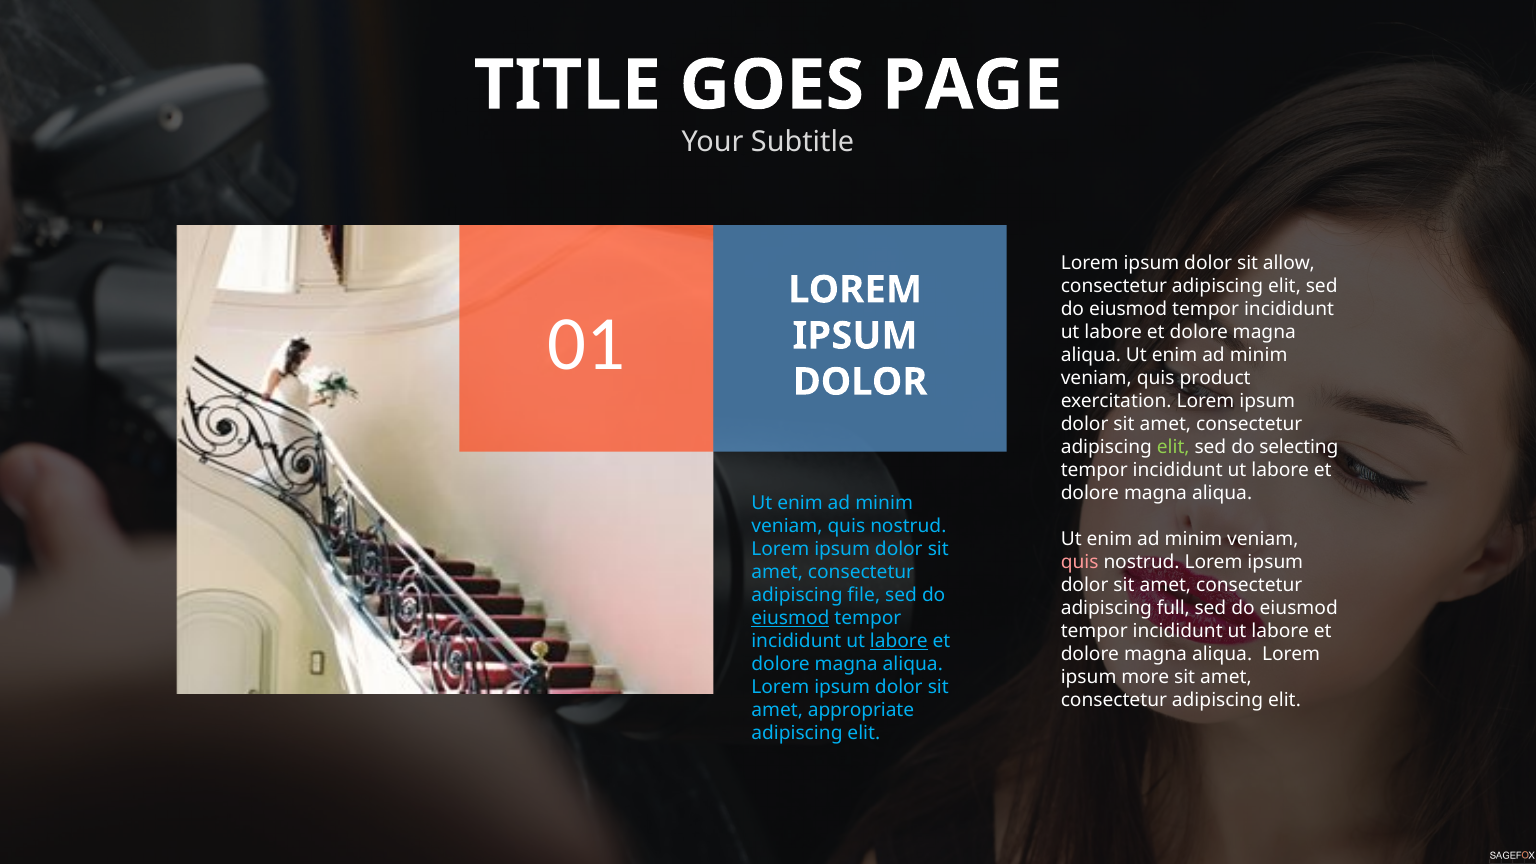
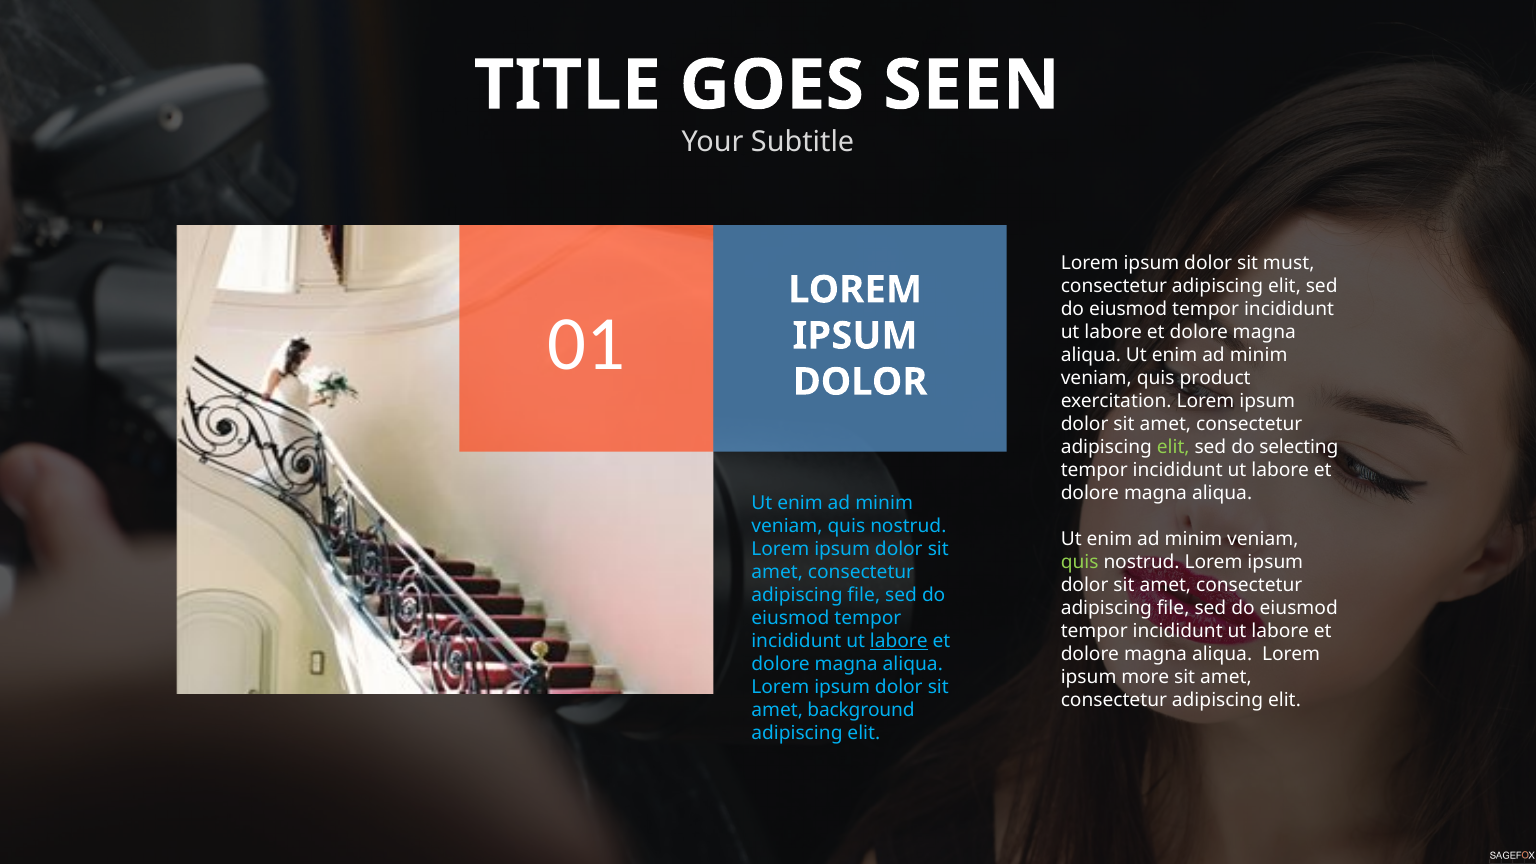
PAGE: PAGE -> SEEN (972, 85)
allow: allow -> must (1289, 263)
quis colour: pink -> light green (1080, 562)
full: full -> file (1173, 608)
eiusmod underline: present -> none (790, 618)
appropriate: appropriate -> background (861, 711)
